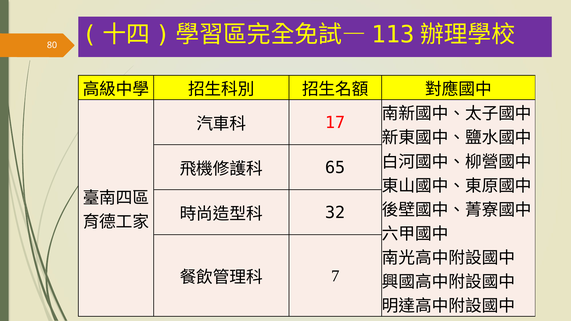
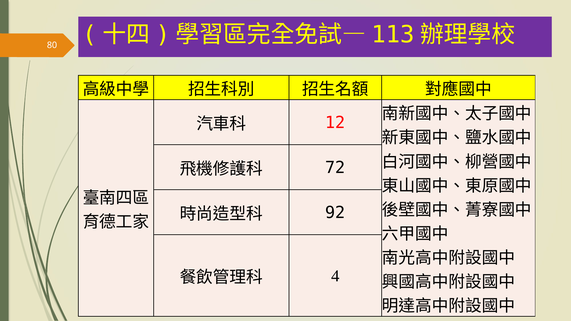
17: 17 -> 12 (335, 123)
65: 65 -> 72 (335, 168)
32: 32 -> 92 (335, 213)
7: 7 -> 4 (335, 276)
